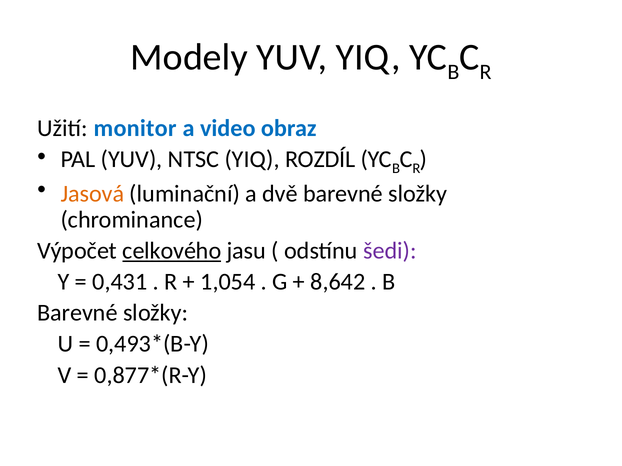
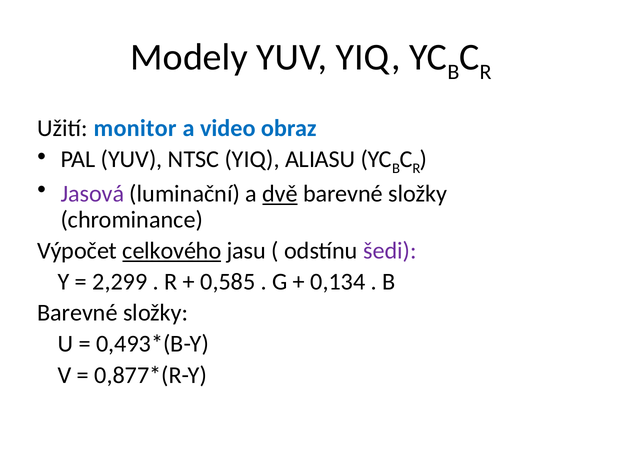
ROZDÍL: ROZDÍL -> ALIASU (320, 159)
Jasová colour: orange -> purple (92, 194)
dvě underline: none -> present (280, 194)
0,431: 0,431 -> 2,299 (120, 282)
1,054: 1,054 -> 0,585 (228, 282)
8,642: 8,642 -> 0,134 (338, 282)
